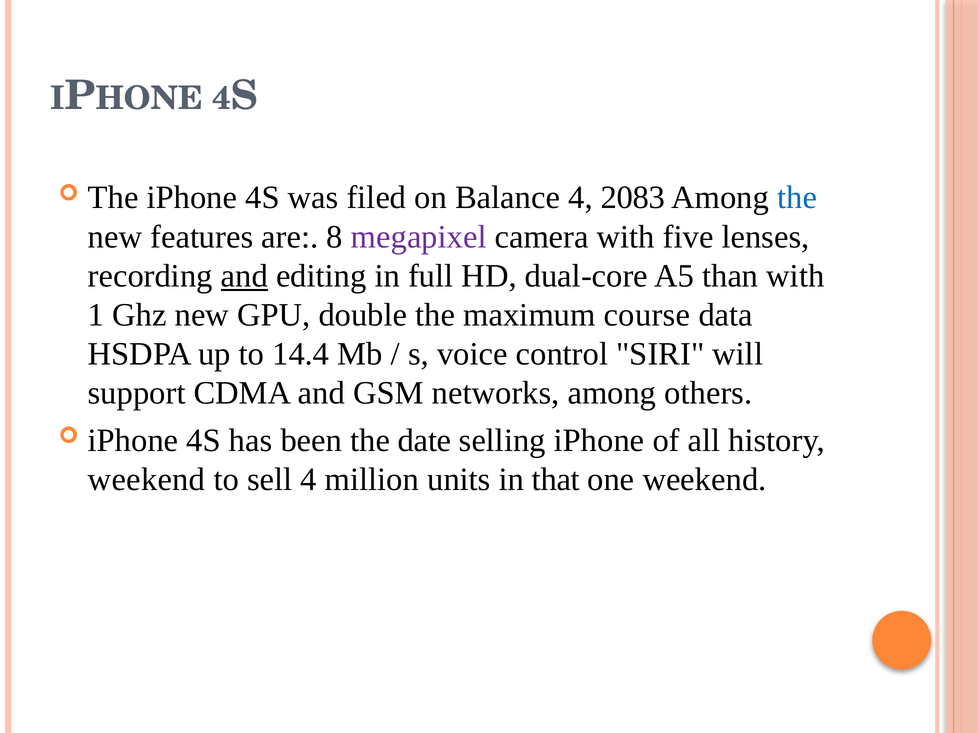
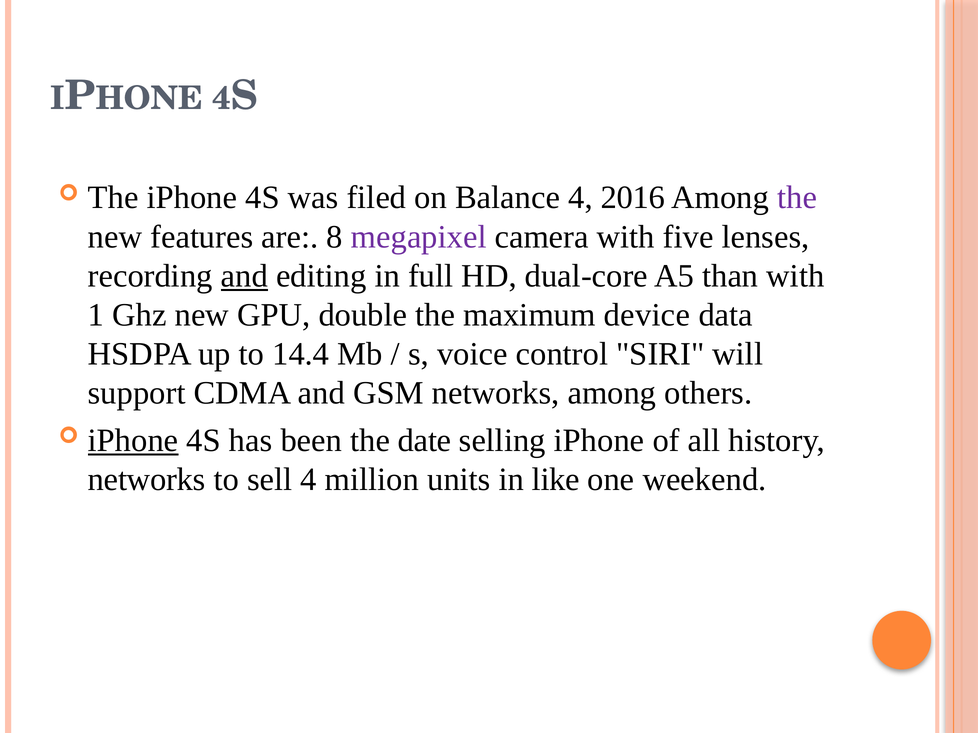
2083: 2083 -> 2016 (633, 198)
the colour: blue -> purple (797, 198)
course: course -> device (647, 315)
iPhone underline: none -> present (133, 441)
weekend: weekend -> networks (147, 480)
that: that -> like (556, 480)
